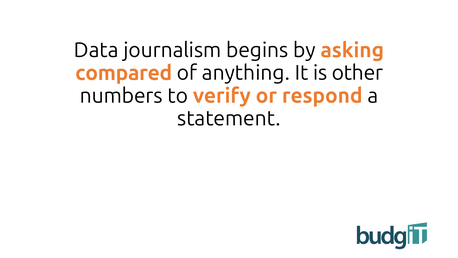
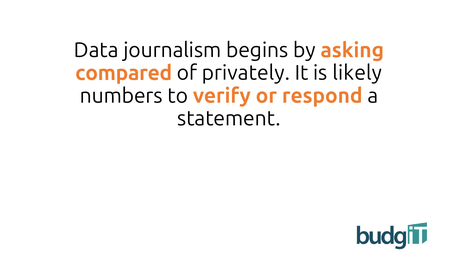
anything: anything -> privately (246, 73)
other: other -> likely (357, 73)
